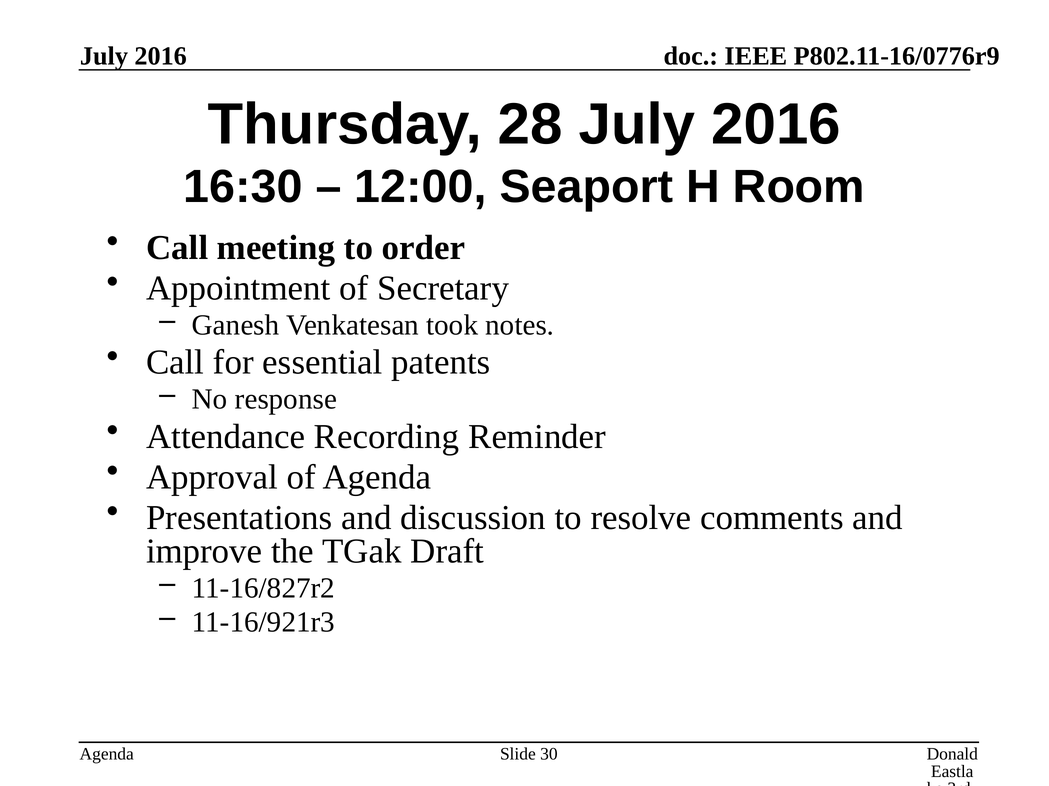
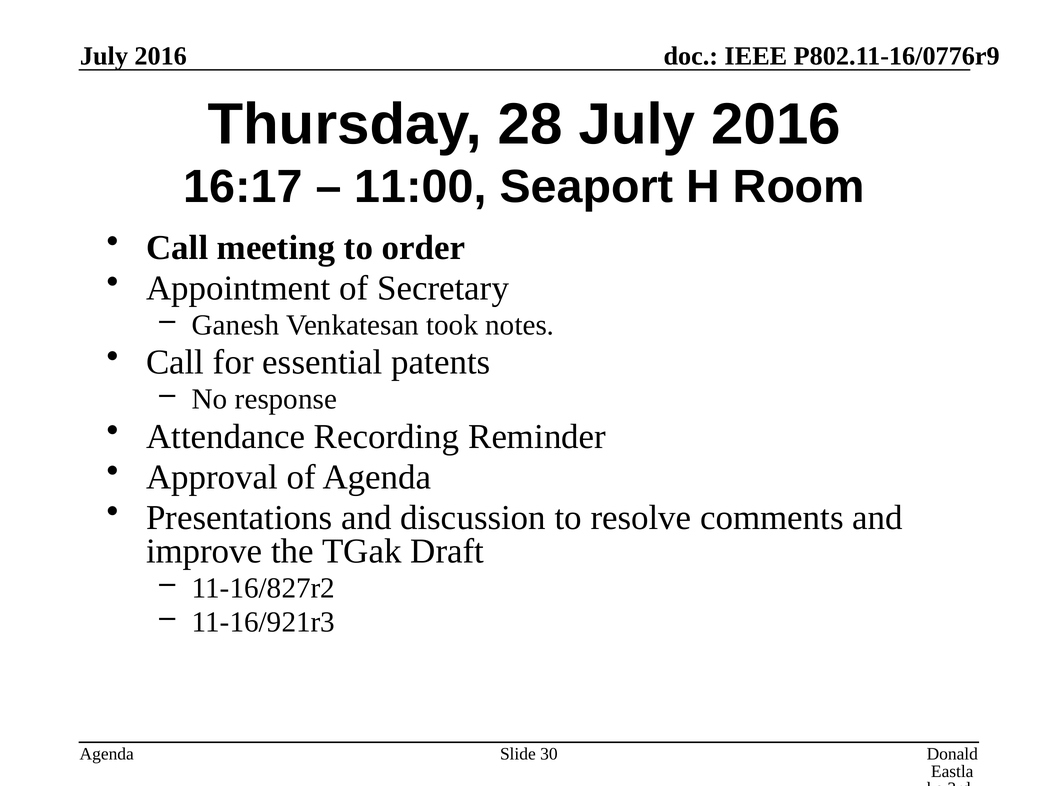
16:30: 16:30 -> 16:17 (243, 187)
12:00: 12:00 -> 11:00 (421, 187)
